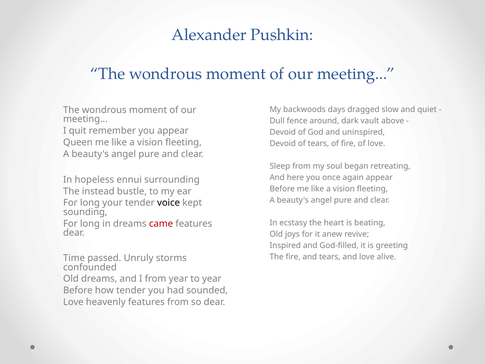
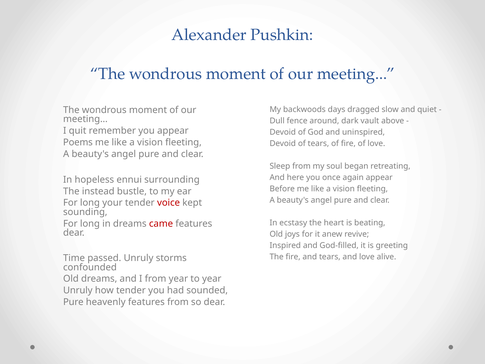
Queen: Queen -> Poems (78, 142)
voice colour: black -> red (169, 203)
Before: Before -> Unruly (78, 290)
Love: Love -> Pure (73, 302)
